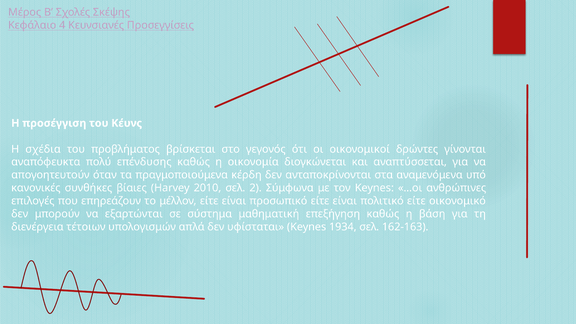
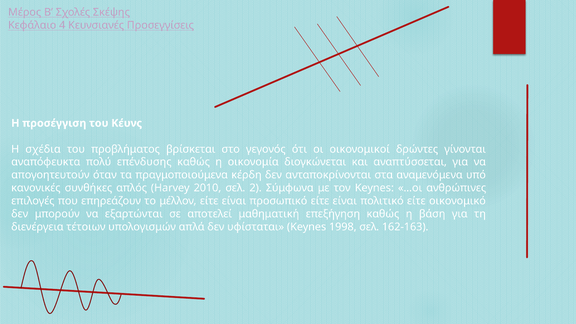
βίαιες: βίαιες -> απλός (132, 188)
σύστημα: σύστημα -> αποτελεί (210, 214)
1934: 1934 -> 1998 (343, 227)
